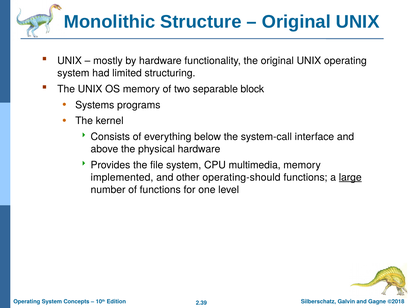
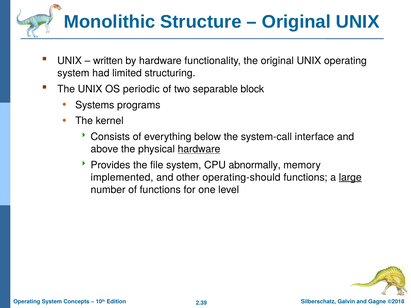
mostly: mostly -> written (108, 61)
OS memory: memory -> periodic (141, 89)
hardware underline: none -> present (199, 149)
multimedia: multimedia -> abnormally (255, 165)
